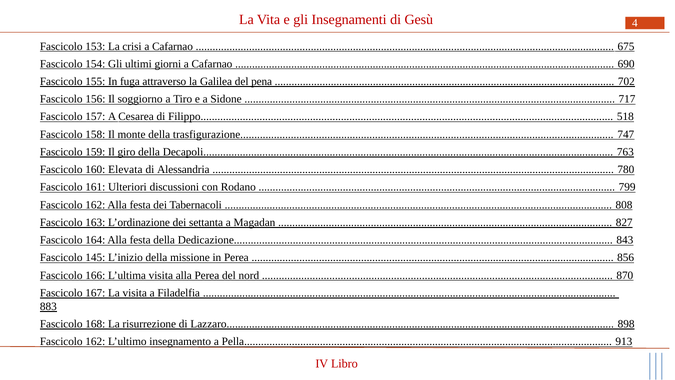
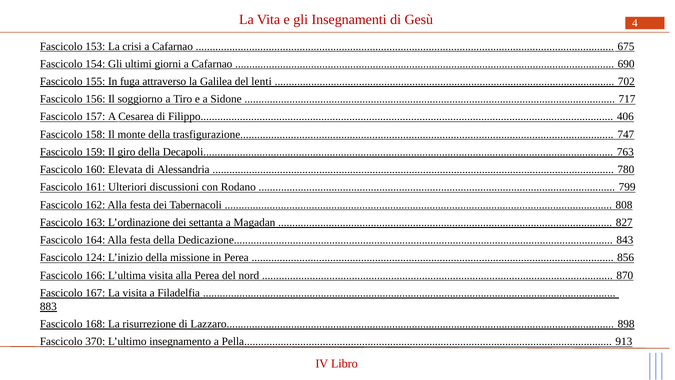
pena: pena -> lenti (262, 82)
518: 518 -> 406 (625, 117)
145: 145 -> 124 (95, 258)
162: 162 -> 370 (95, 342)
